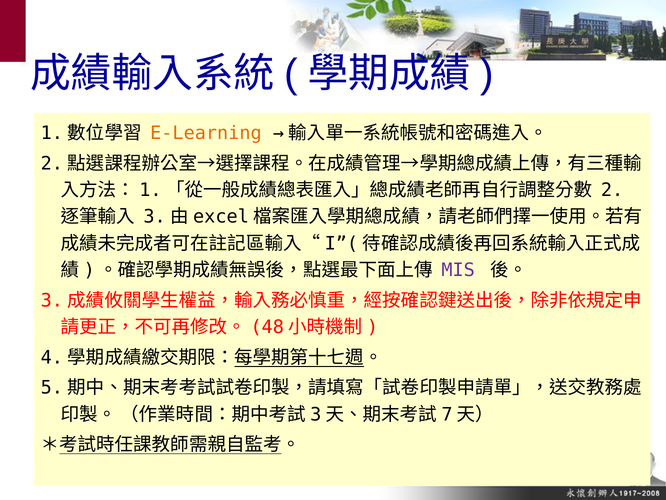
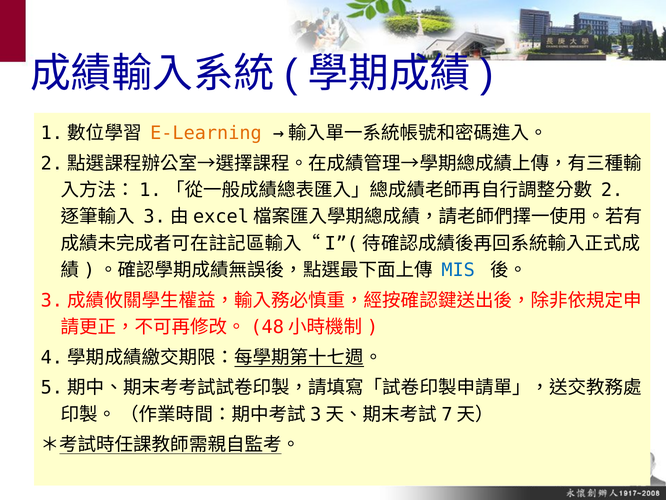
MIS colour: purple -> blue (458, 270)
